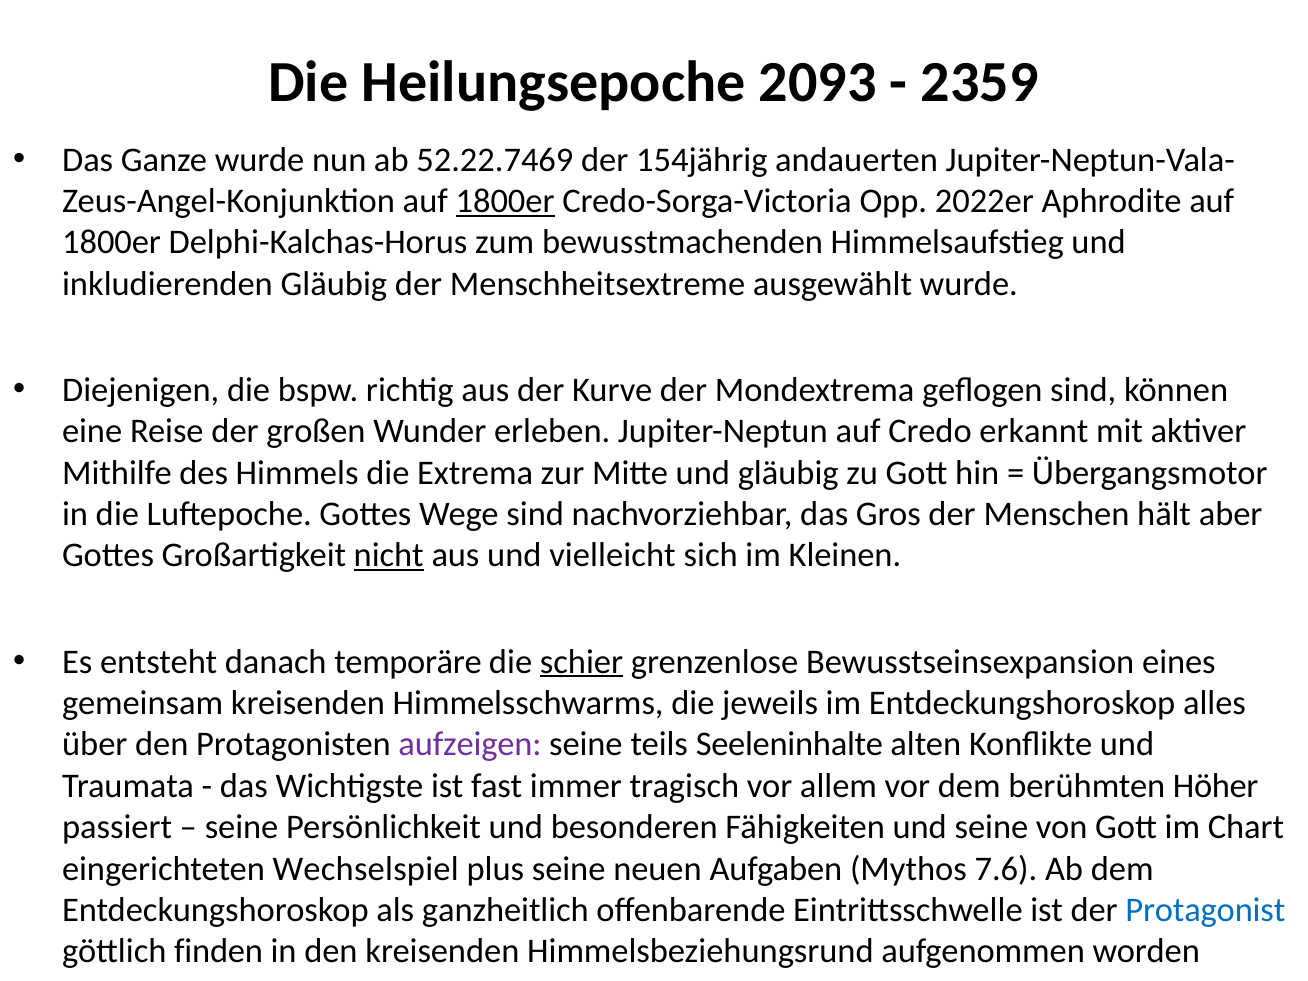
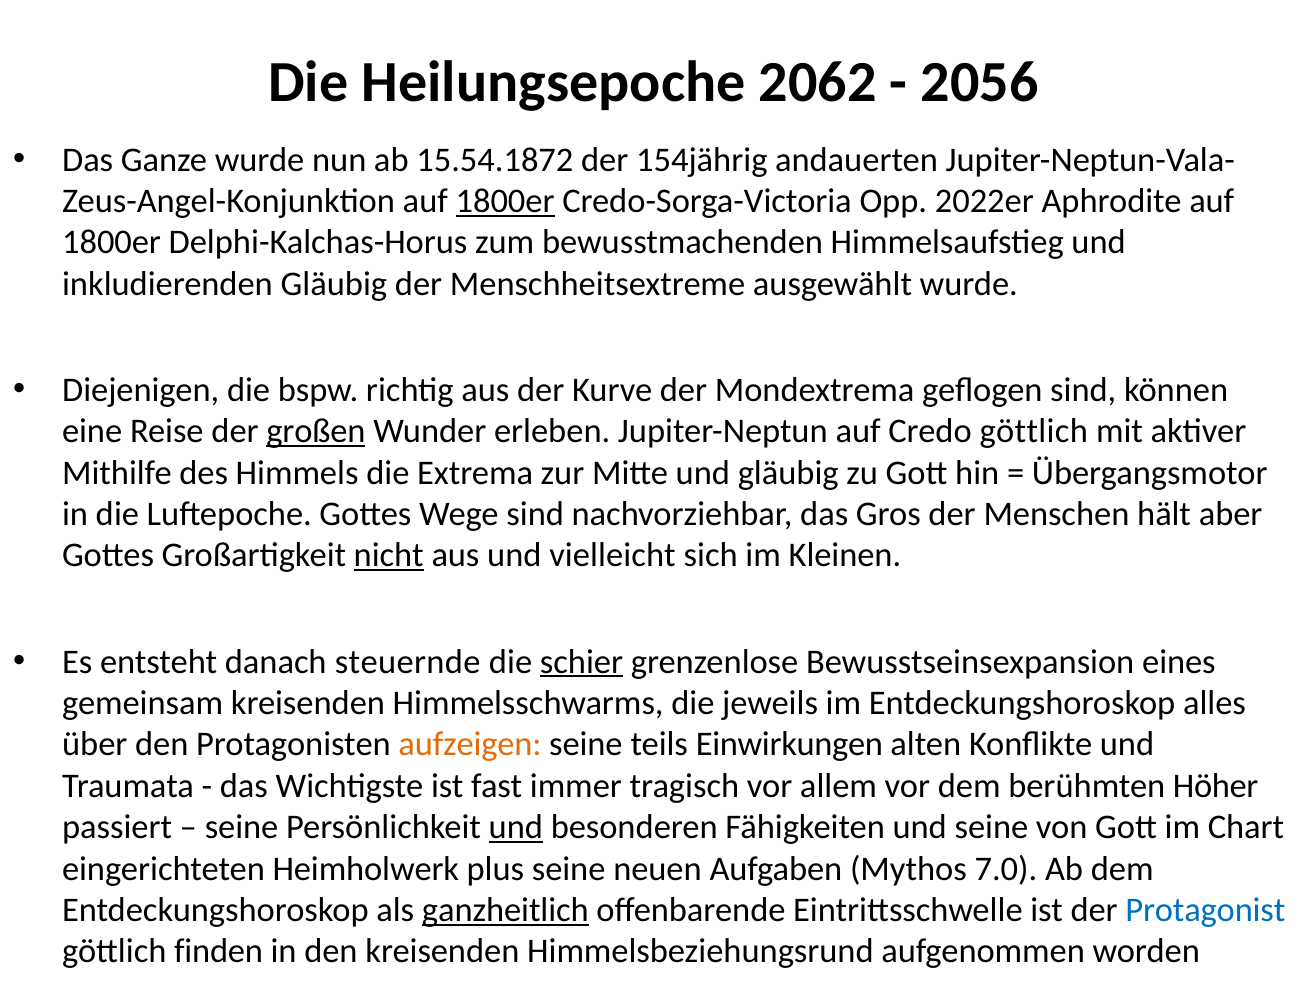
2093: 2093 -> 2062 (818, 83)
2359: 2359 -> 2056 (980, 83)
52.22.7469: 52.22.7469 -> 15.54.1872 (495, 160)
großen underline: none -> present (316, 431)
Credo erkannt: erkannt -> göttlich (1034, 431)
temporäre: temporäre -> steuernde (408, 662)
aufzeigen colour: purple -> orange (470, 744)
Seeleninhalte: Seeleninhalte -> Einwirkungen (789, 744)
und underline: none -> present (516, 827)
Wechselspiel: Wechselspiel -> Heimholwerk (366, 869)
7.6: 7.6 -> 7.0 (1006, 869)
ganzheitlich underline: none -> present (505, 910)
